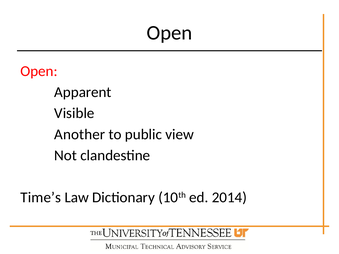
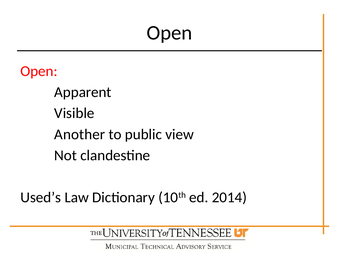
Time’s: Time’s -> Used’s (41, 198)
